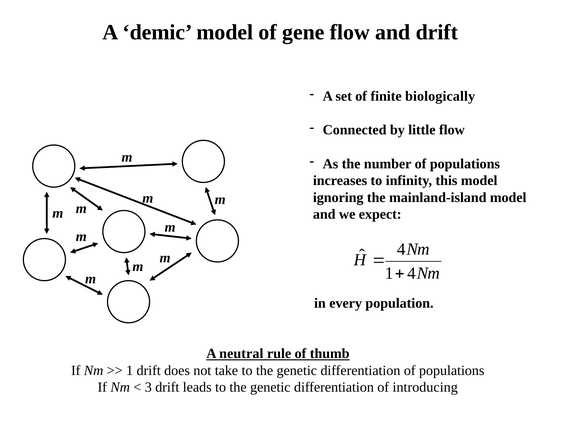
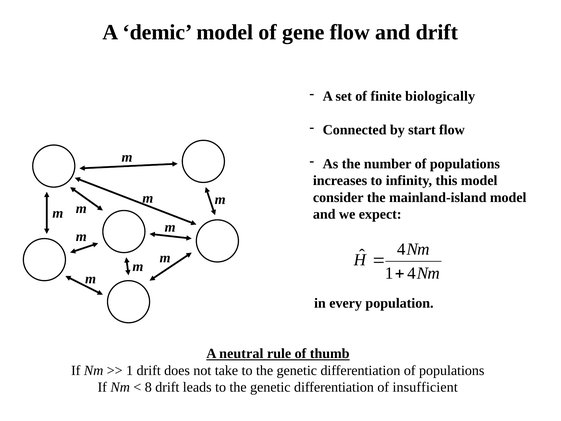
little: little -> start (422, 130)
ignoring: ignoring -> consider (338, 197)
3: 3 -> 8 (148, 387)
introducing: introducing -> insufficient (425, 387)
